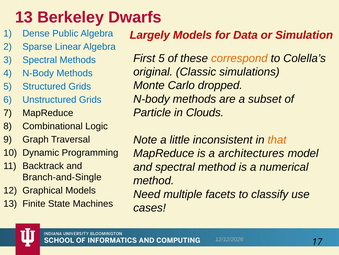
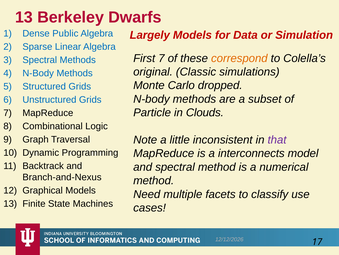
First 5: 5 -> 7 (161, 58)
that colour: orange -> purple (277, 139)
architectures: architectures -> interconnects (251, 153)
Branch-and-Single: Branch-and-Single -> Branch-and-Nexus (62, 177)
